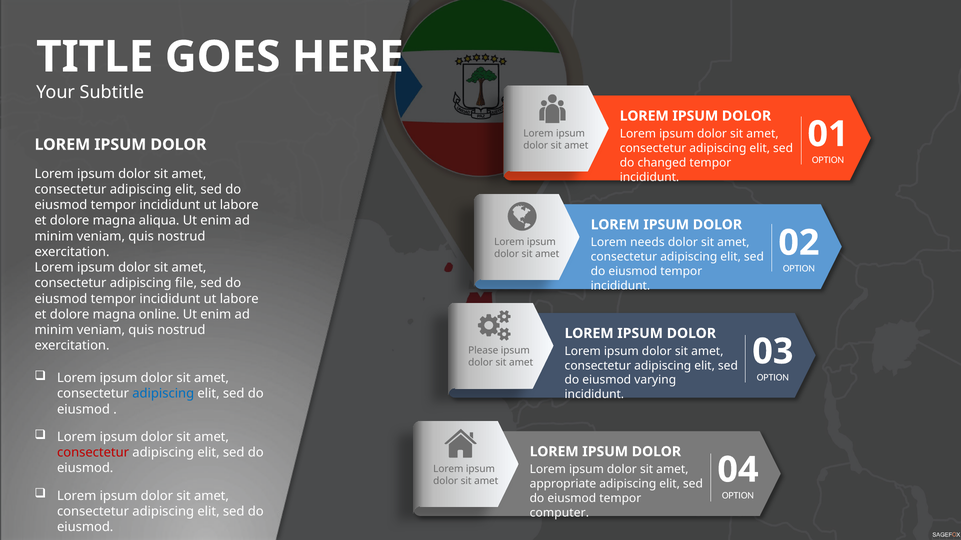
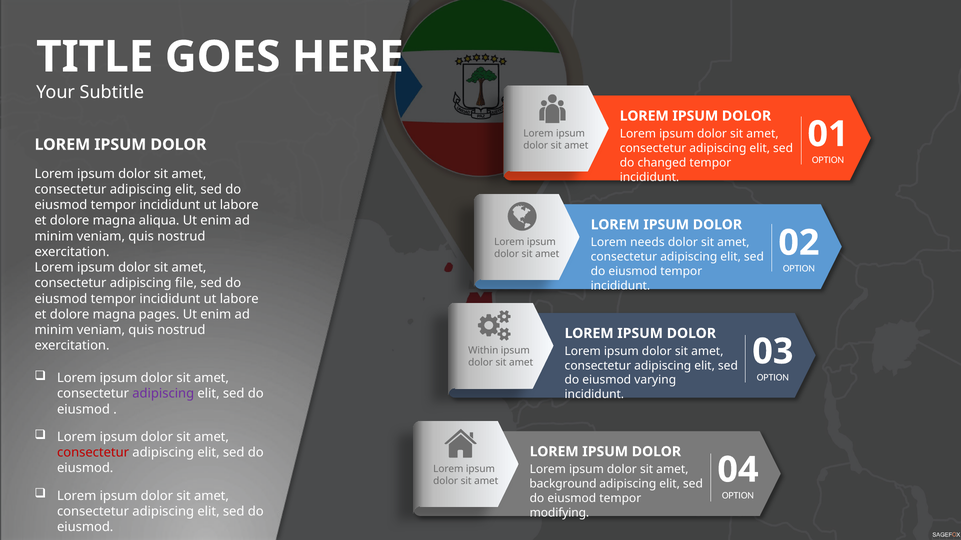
online: online -> pages (159, 315)
Please: Please -> Within (483, 351)
adipiscing colour: blue -> purple (163, 394)
appropriate: appropriate -> background (563, 484)
computer: computer -> modifying (559, 513)
